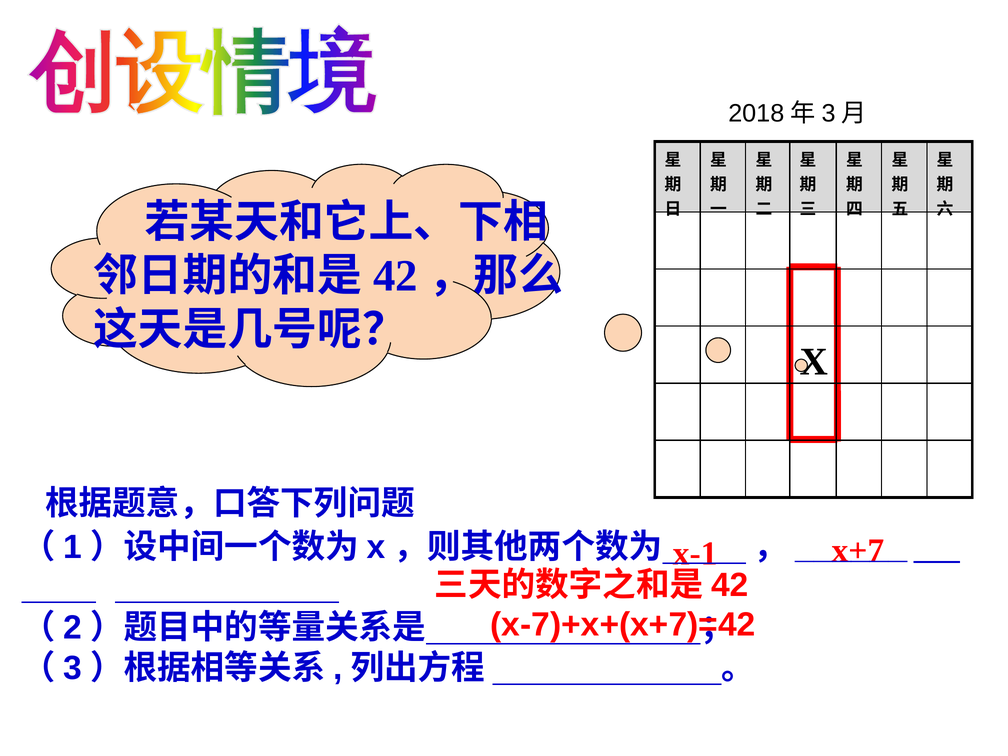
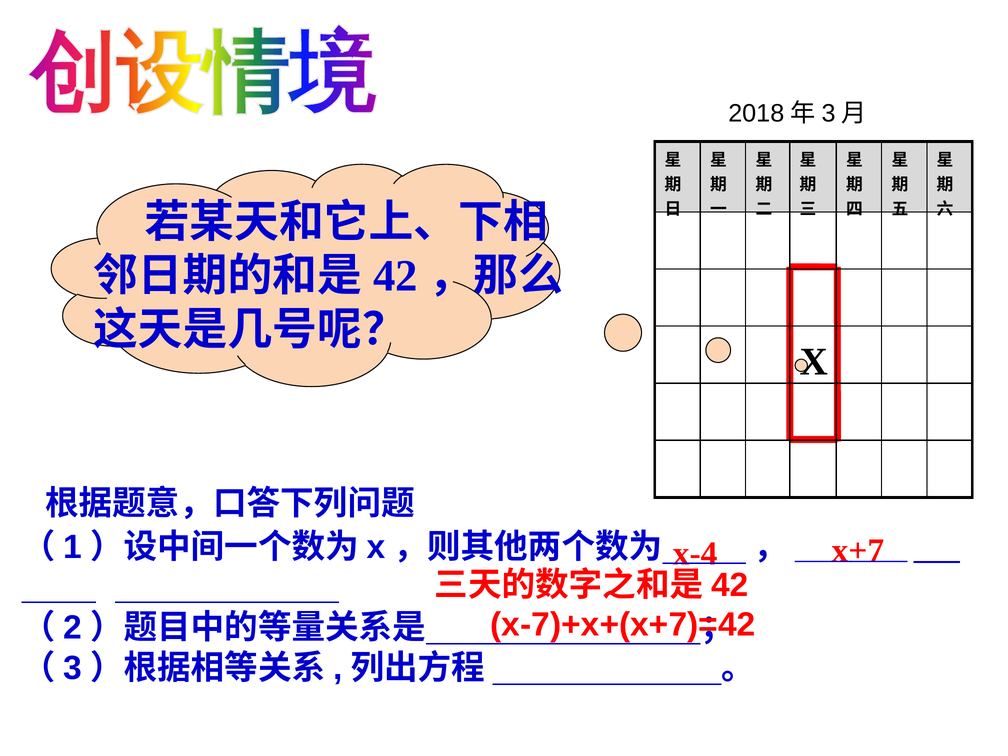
x-1: x-1 -> x-4 (695, 554)
